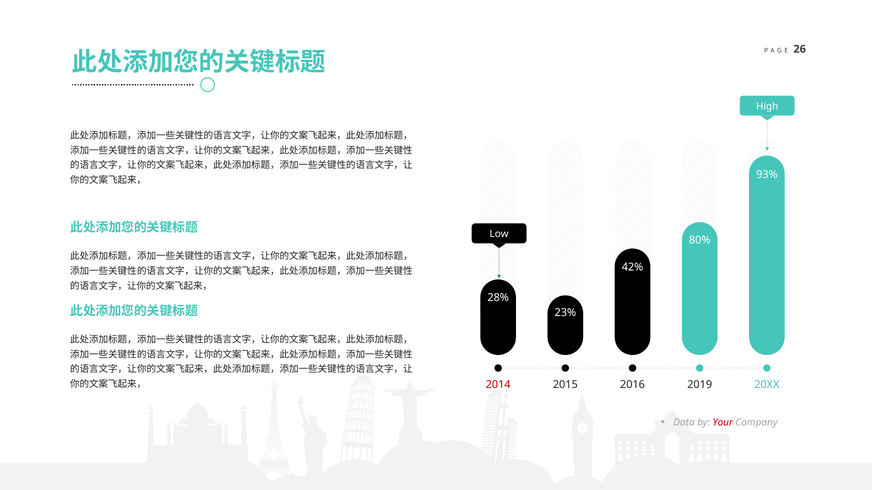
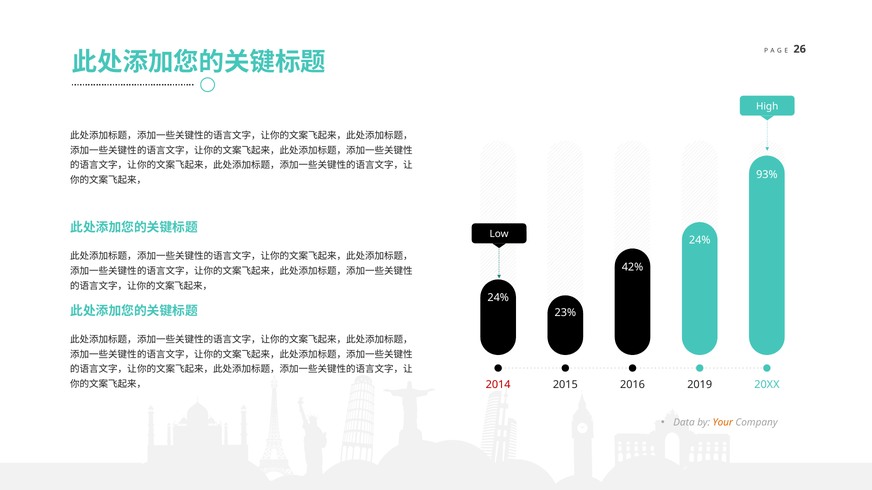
80%: 80% -> 24% (700, 240)
28%: 28% -> 24% (498, 298)
Your colour: red -> orange (723, 423)
